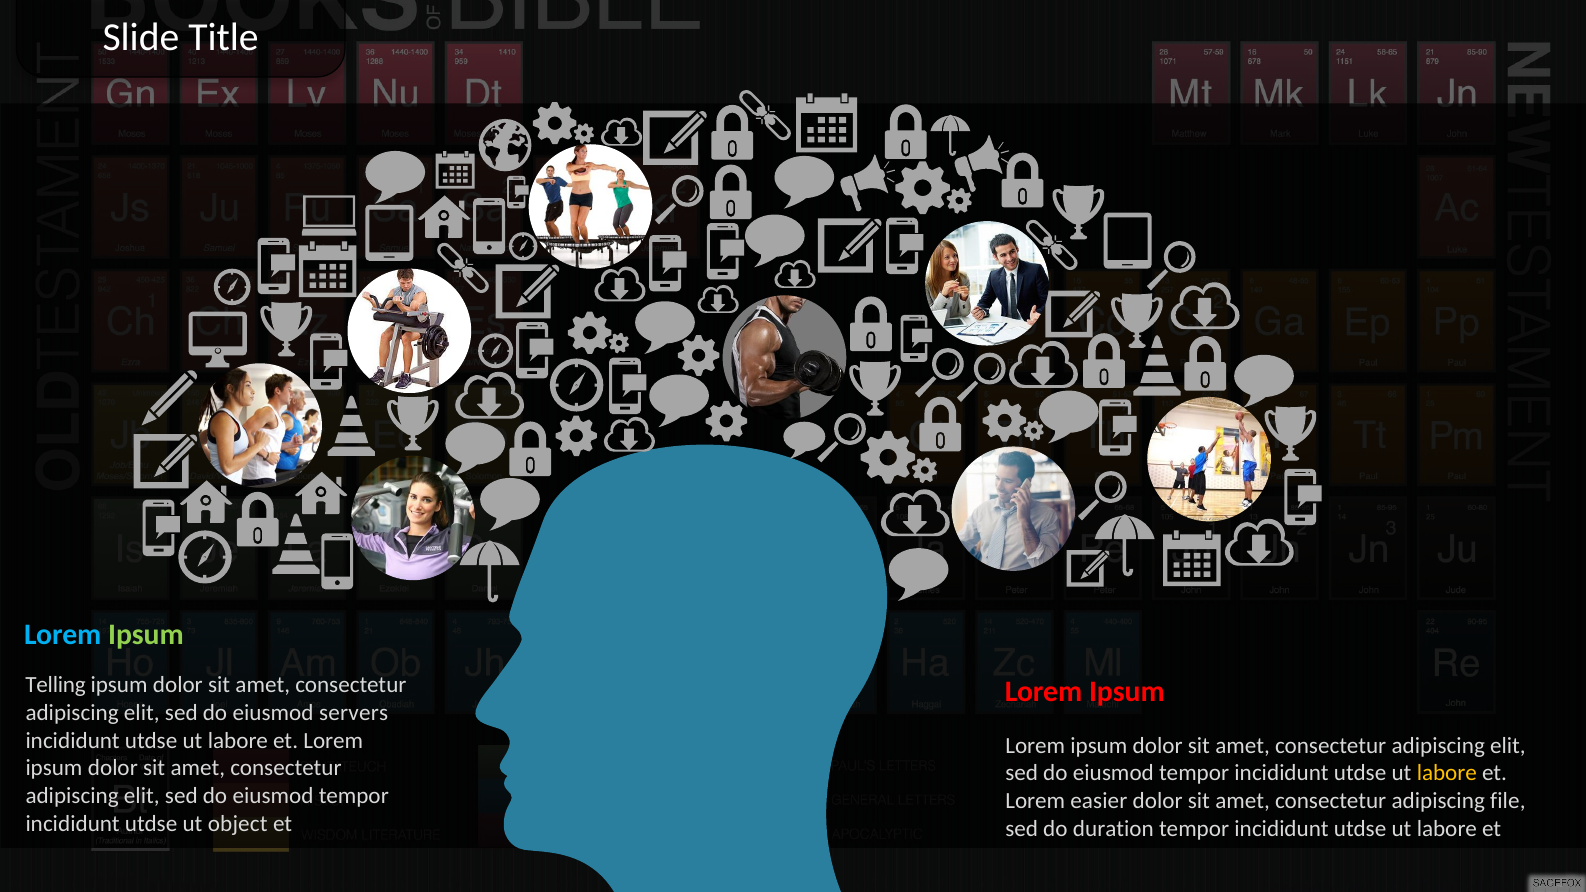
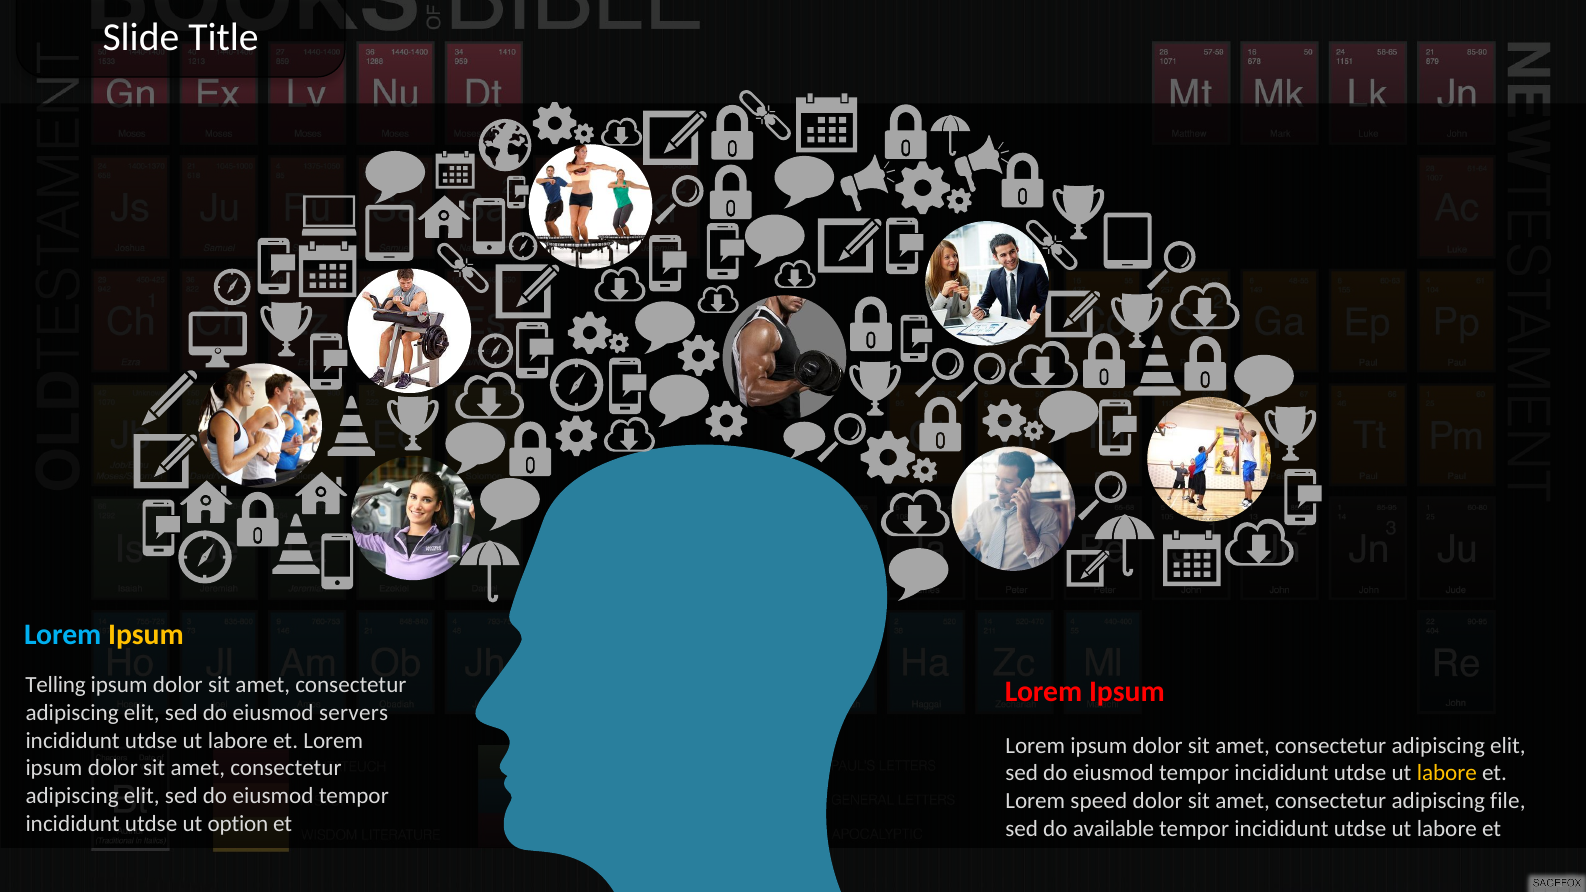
Ipsum colour: light green -> yellow (146, 635)
easier: easier -> speed (1099, 801)
object: object -> option (238, 824)
duration: duration -> available (1114, 829)
